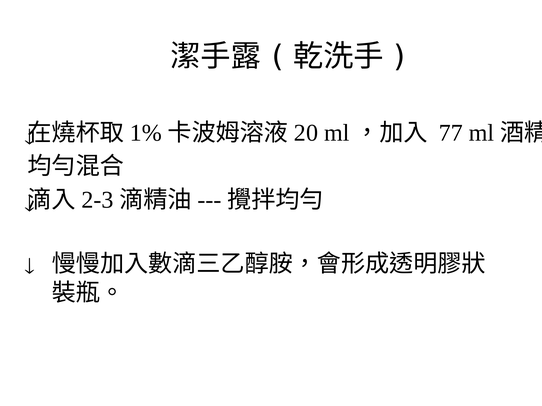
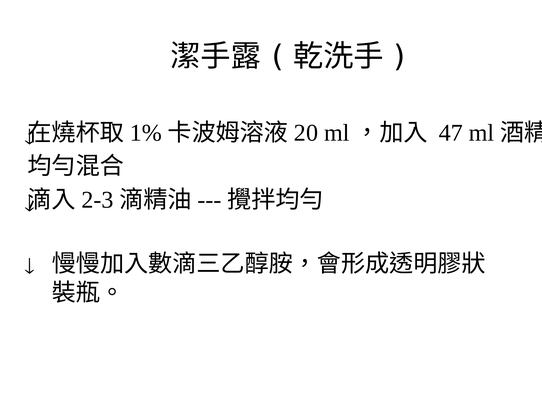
77: 77 -> 47 (451, 133)
